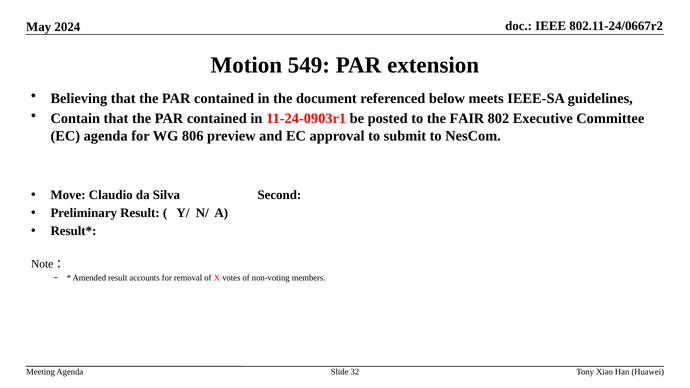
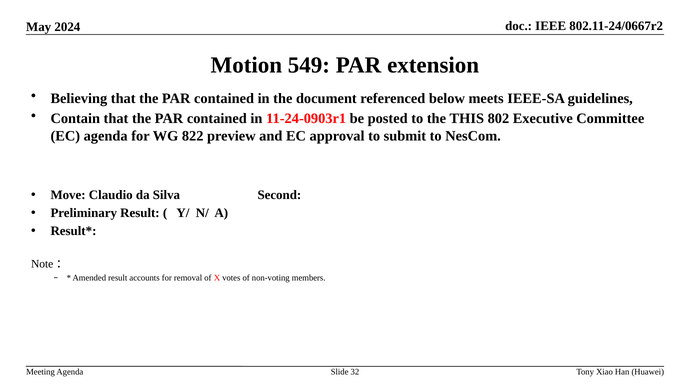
FAIR: FAIR -> THIS (467, 119)
806: 806 -> 822 (193, 136)
